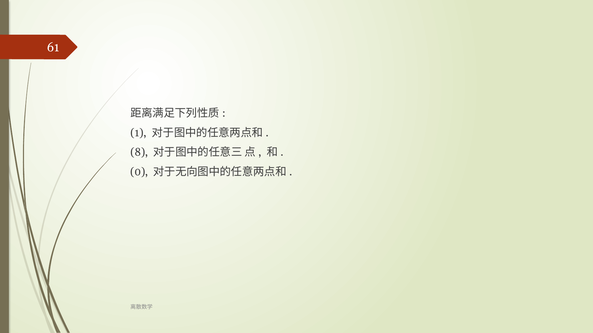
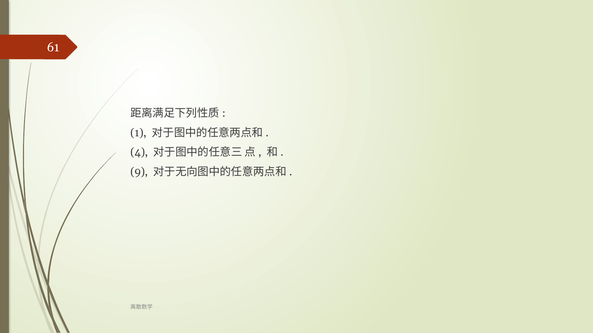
8: 8 -> 4 (139, 152)
0: 0 -> 9 (139, 172)
